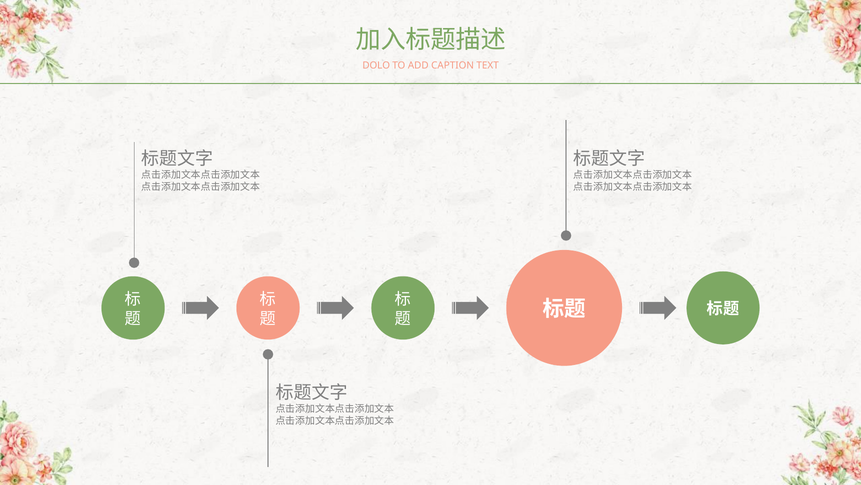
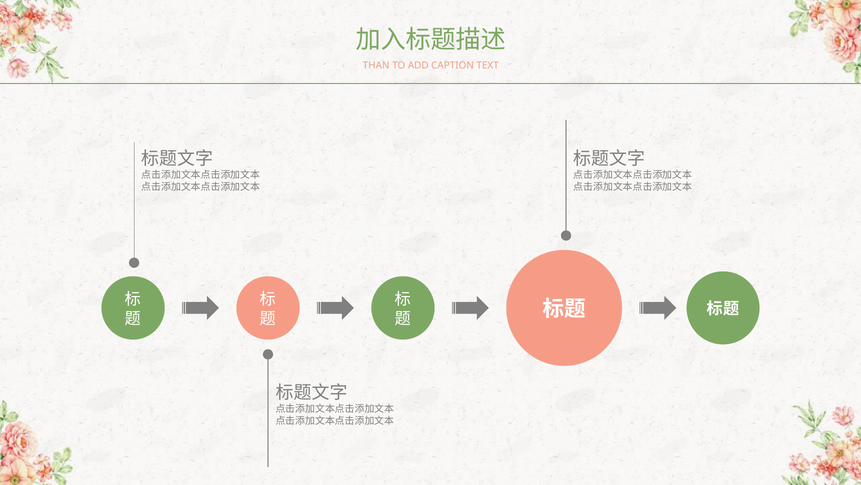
DOLO: DOLO -> THAN (376, 66)
